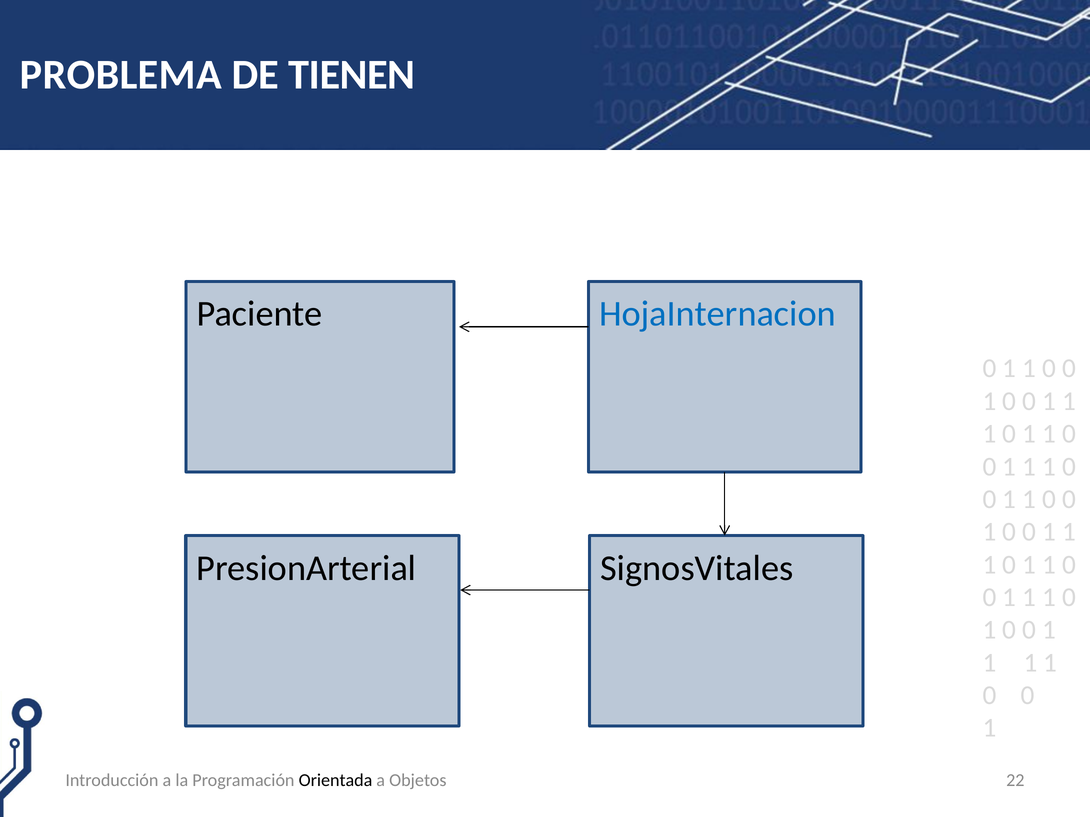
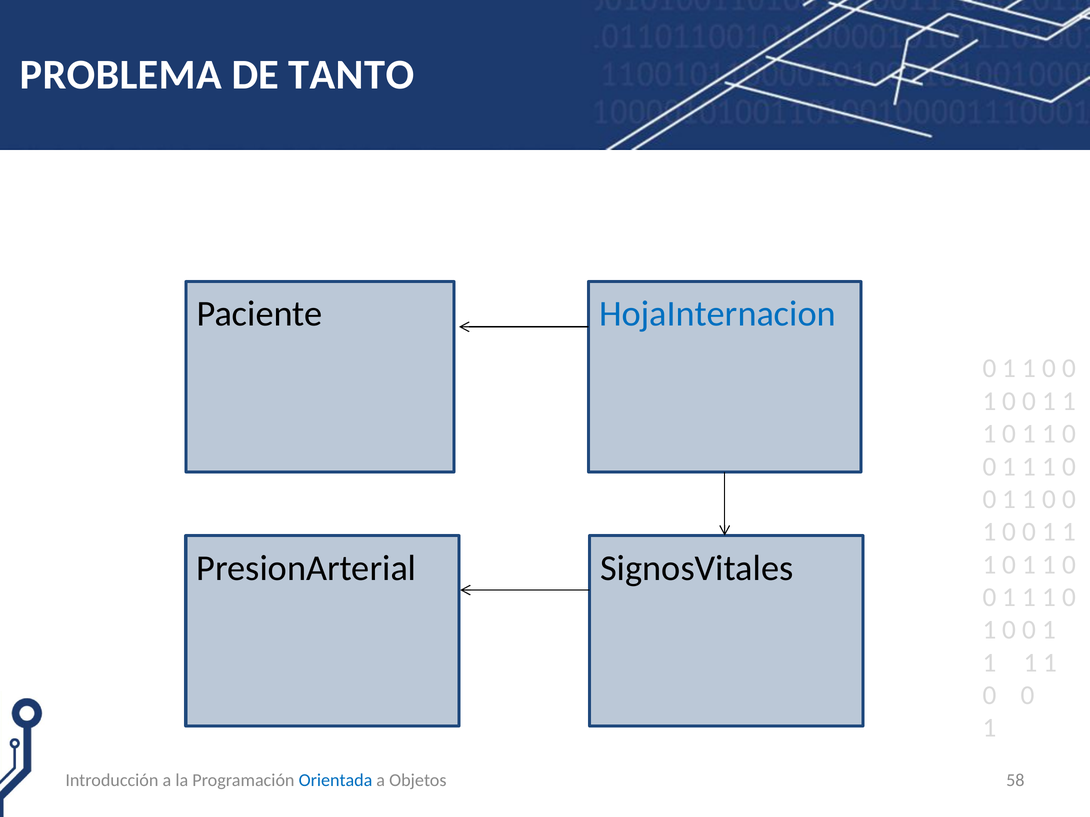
TIENEN: TIENEN -> TANTO (351, 75)
Orientada colour: black -> blue (336, 781)
22: 22 -> 58 (1015, 781)
